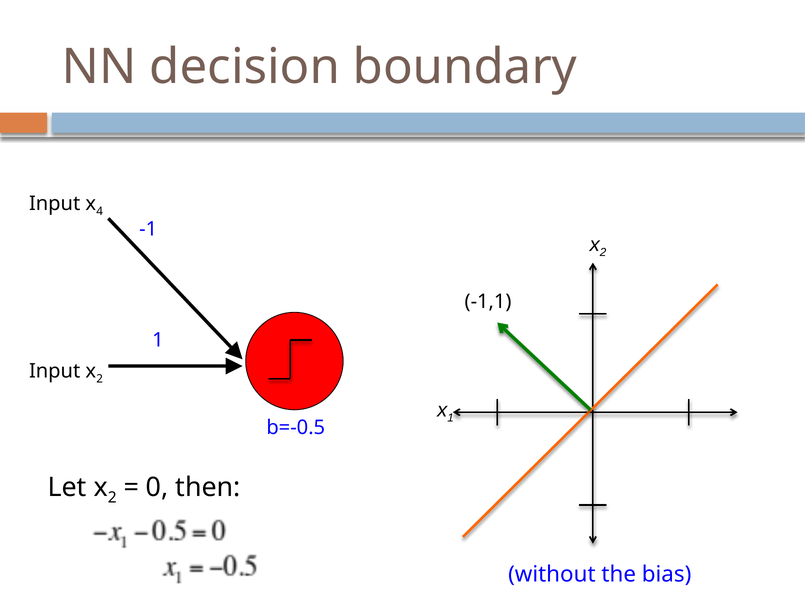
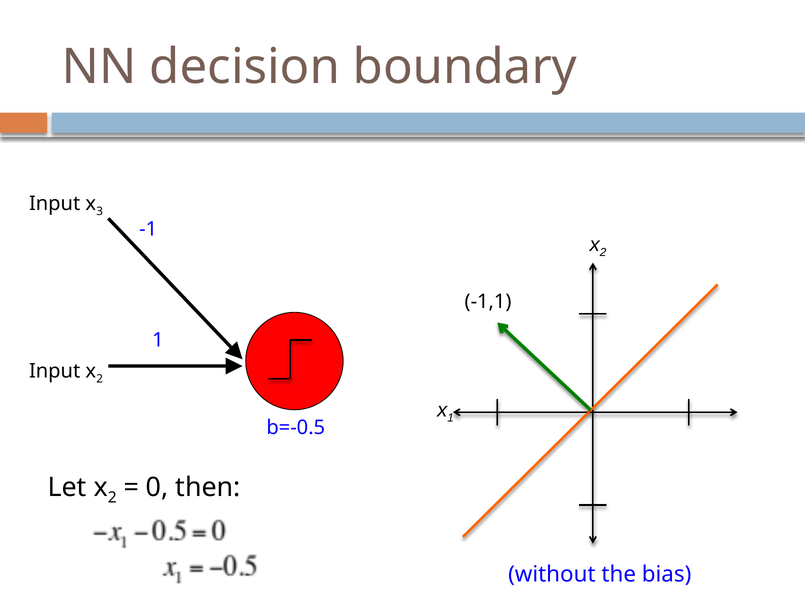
4: 4 -> 3 (100, 211)
